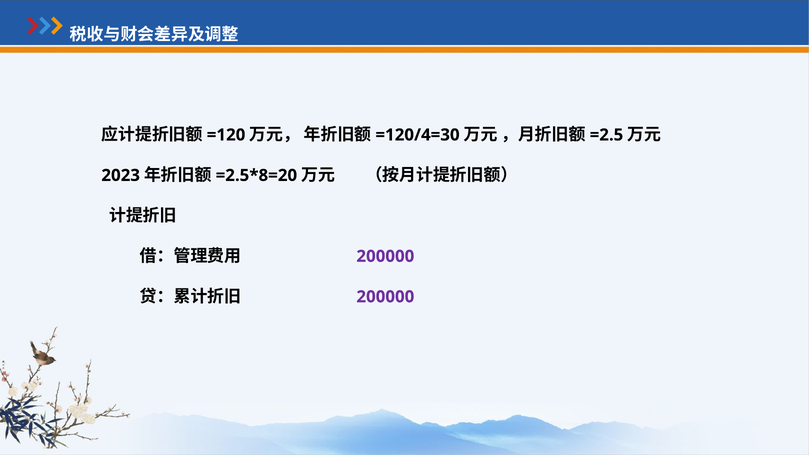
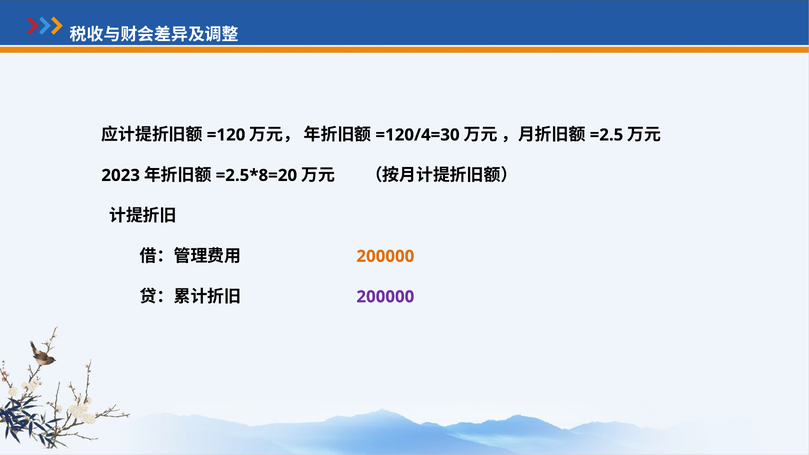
200000 colour: purple -> orange (385, 256)
